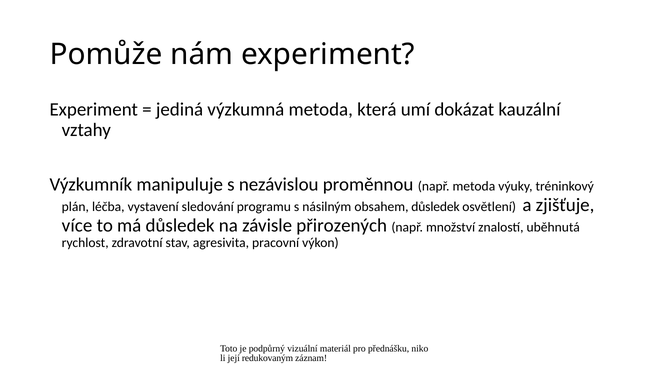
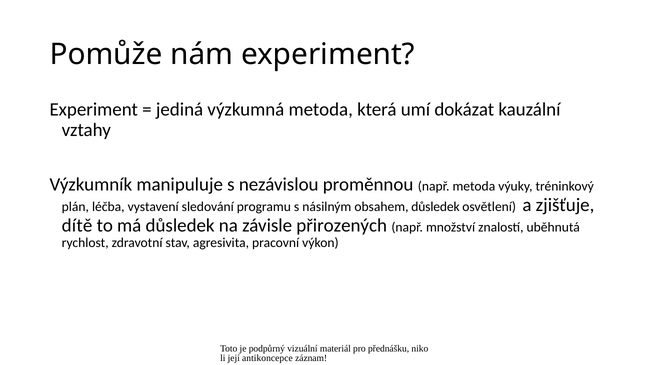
více: více -> dítě (77, 226)
redukovaným: redukovaným -> antikoncepce (267, 359)
